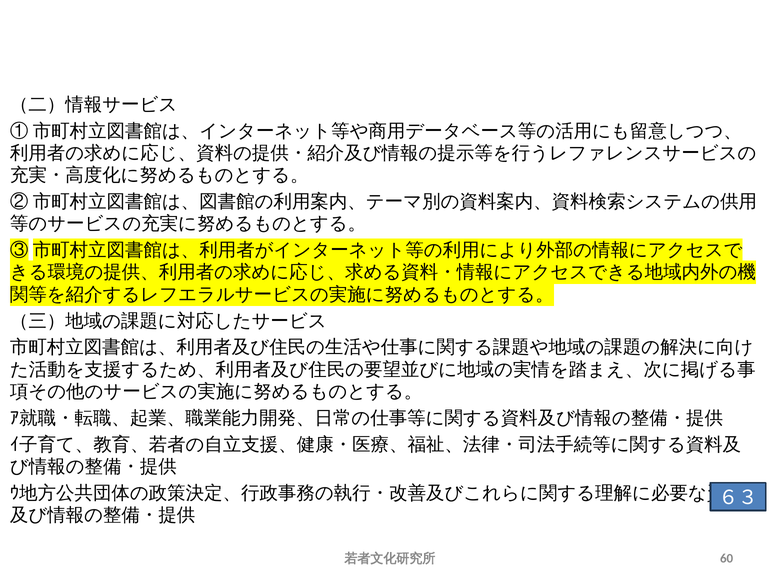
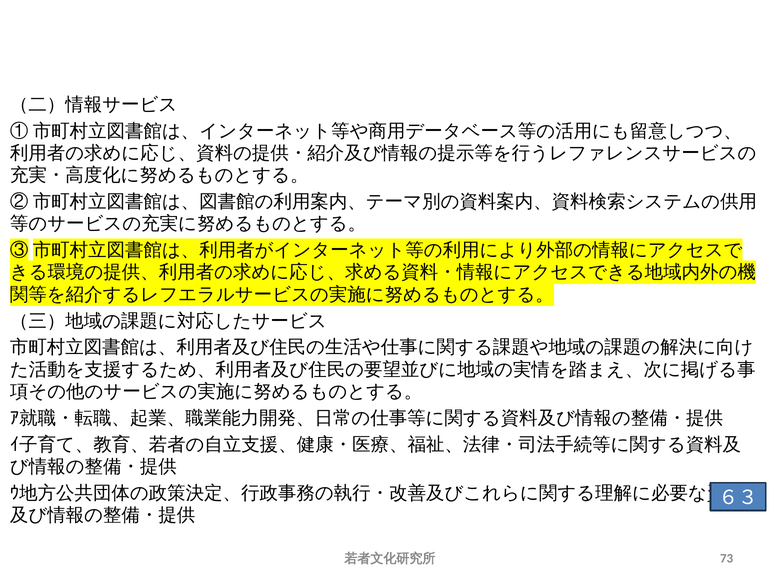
60: 60 -> 73 (727, 559)
